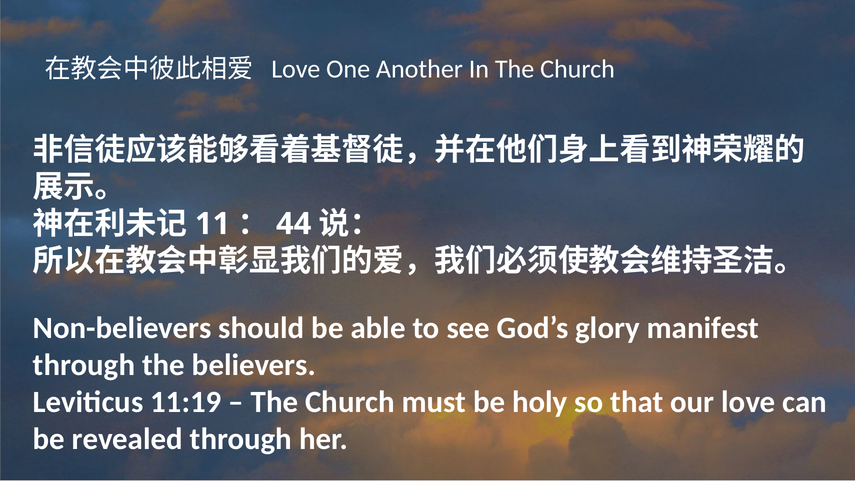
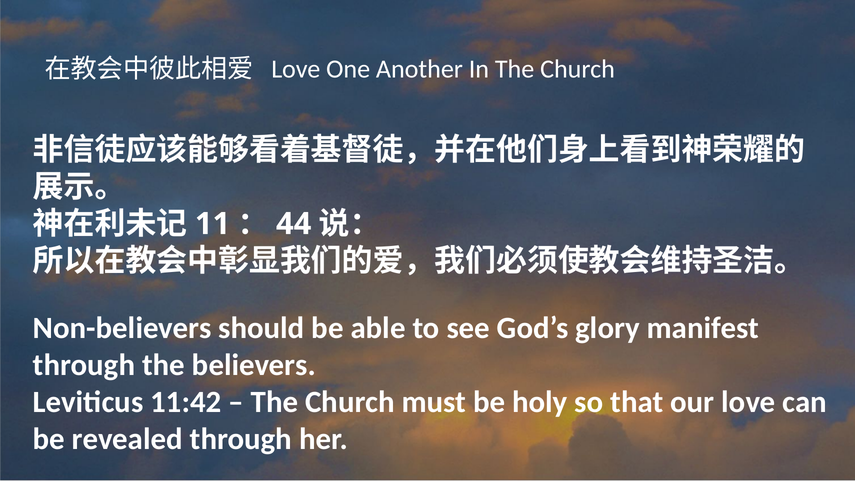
11:19: 11:19 -> 11:42 (186, 402)
